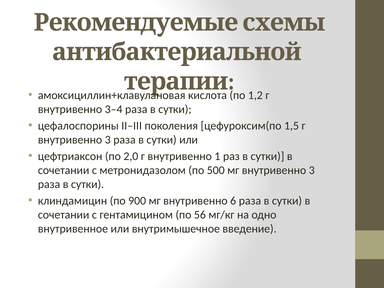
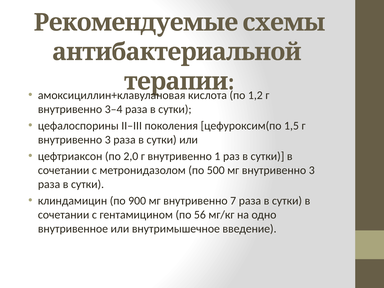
6: 6 -> 7 (233, 201)
